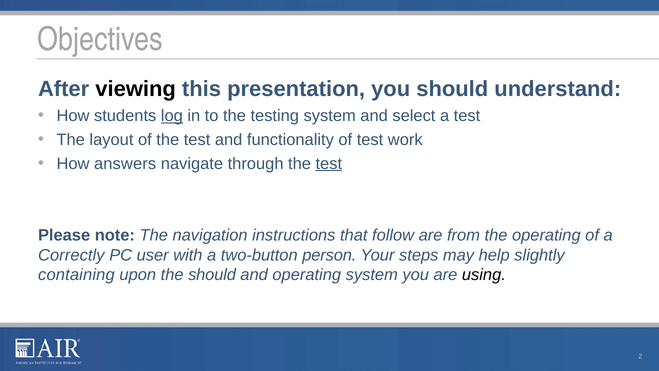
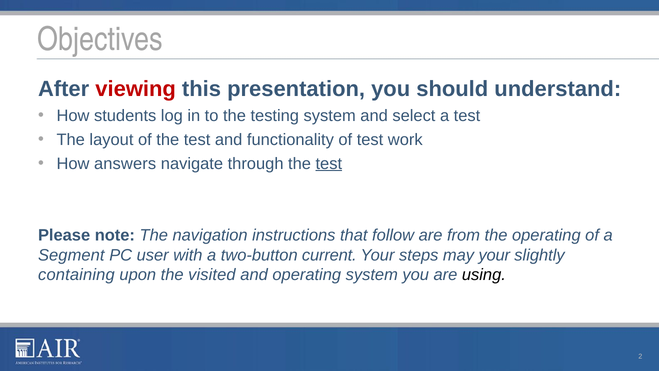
viewing colour: black -> red (136, 89)
log underline: present -> none (172, 116)
Correctly: Correctly -> Segment (71, 255)
person: person -> current (329, 255)
may help: help -> your (494, 255)
the should: should -> visited (212, 275)
